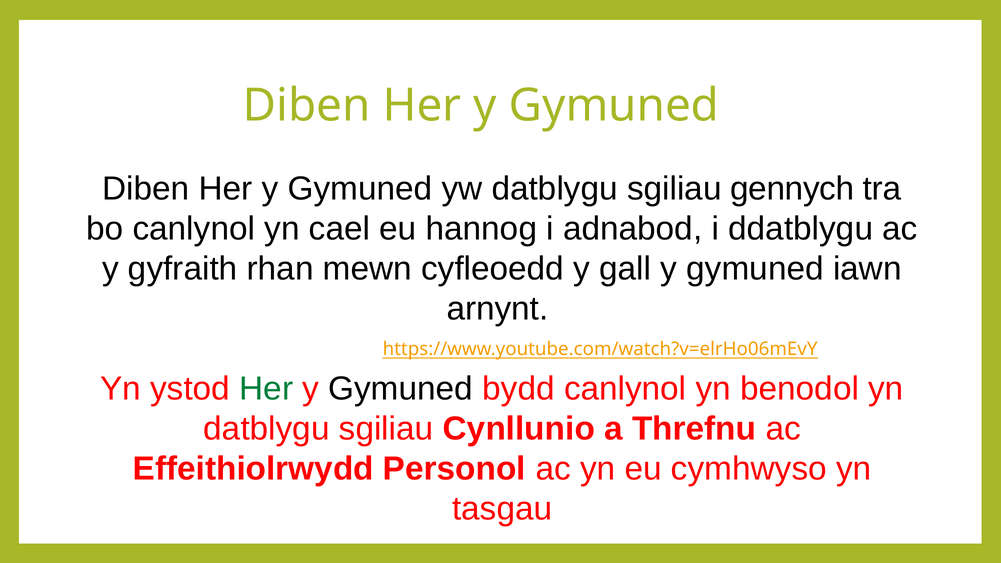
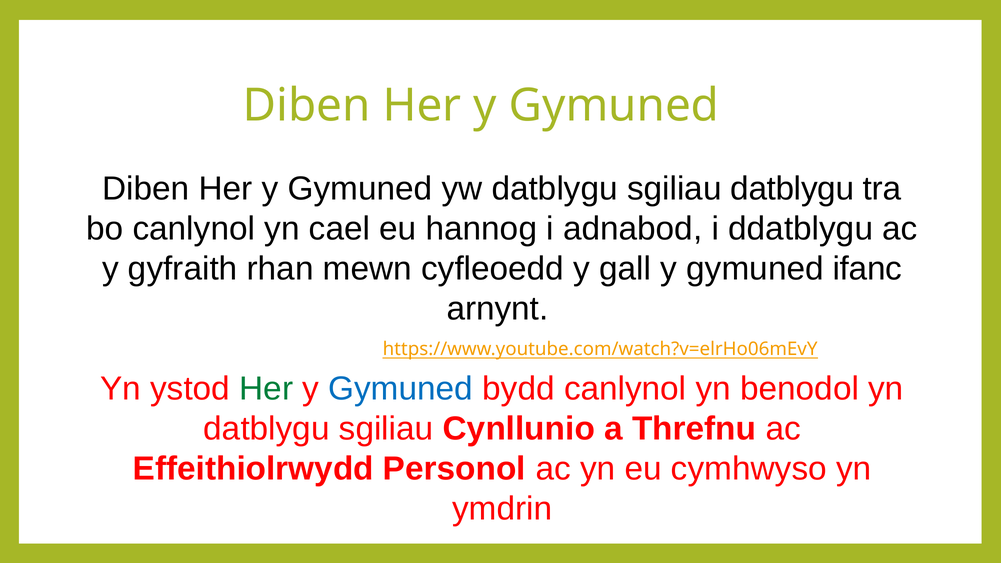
sgiliau gennych: gennych -> datblygu (792, 189)
iawn: iawn -> ifanc (867, 269)
Gymuned colour: black -> blue (401, 389)
tasgau: tasgau -> ymdrin (502, 509)
